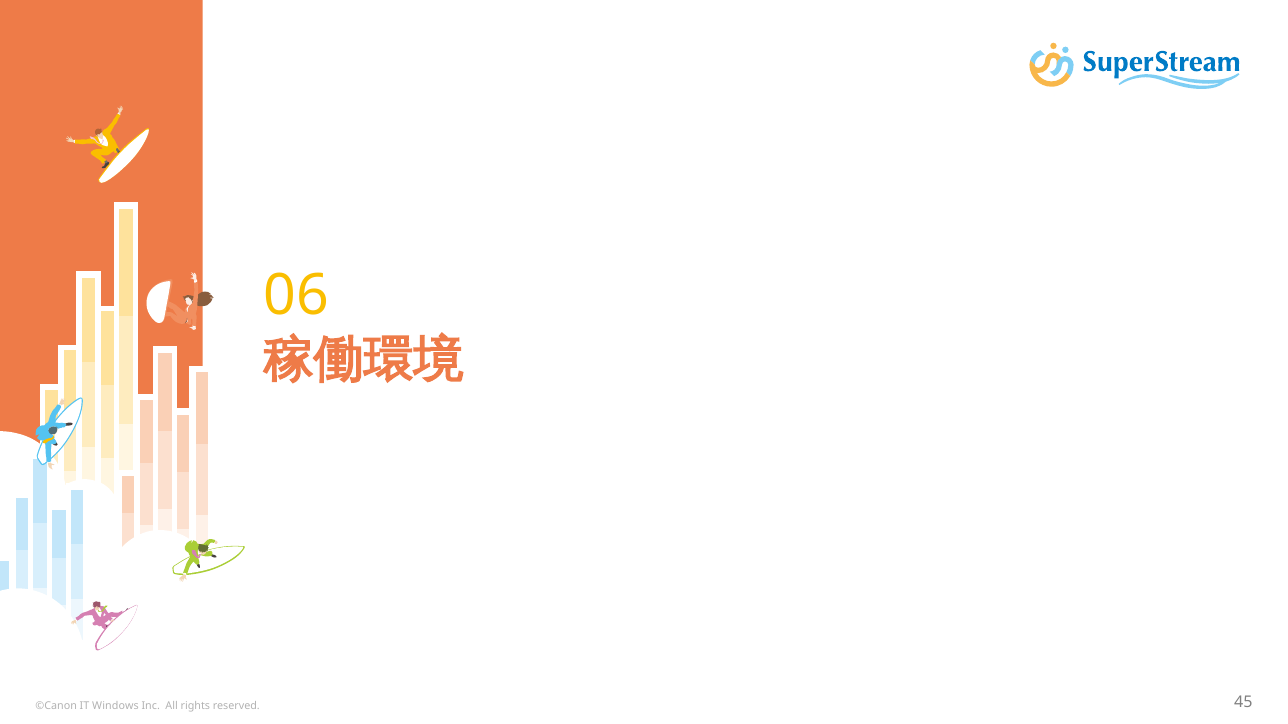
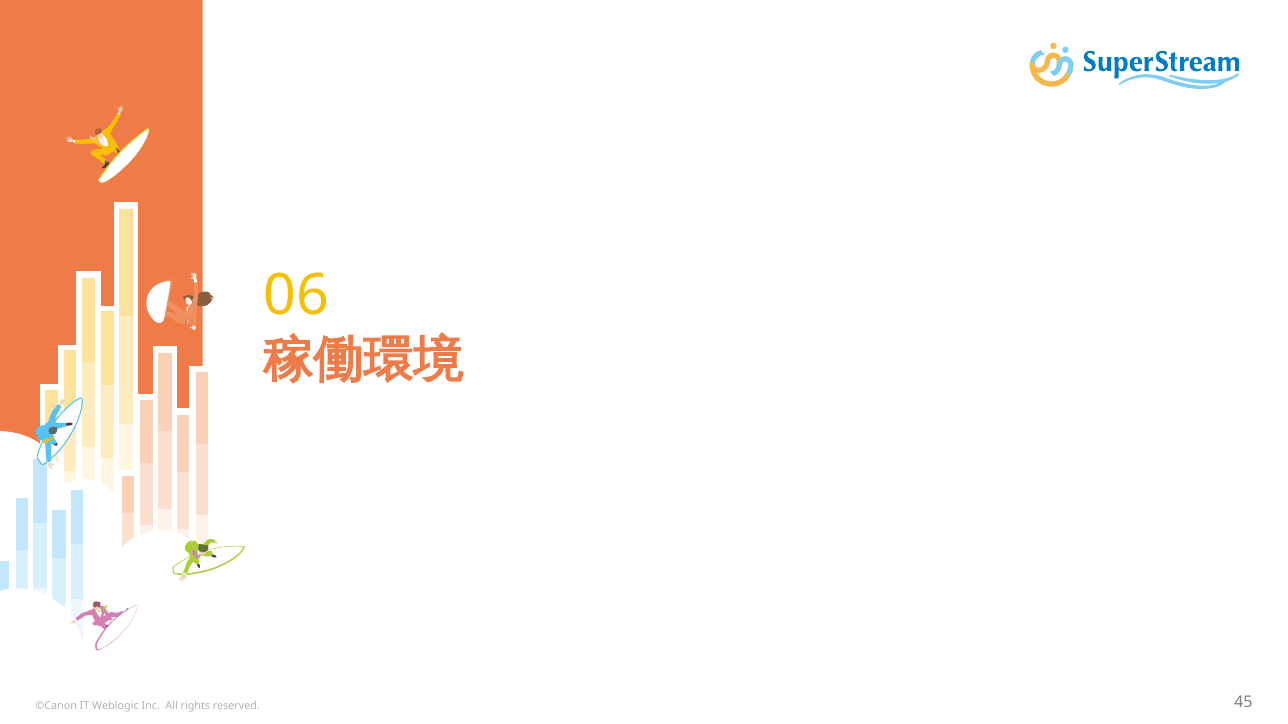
Windows: Windows -> Weblogic (116, 706)
